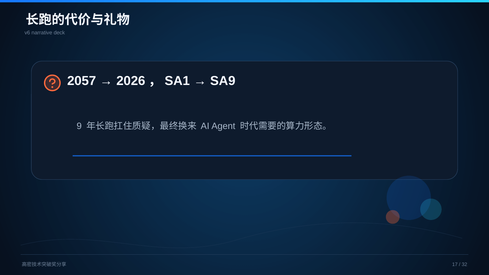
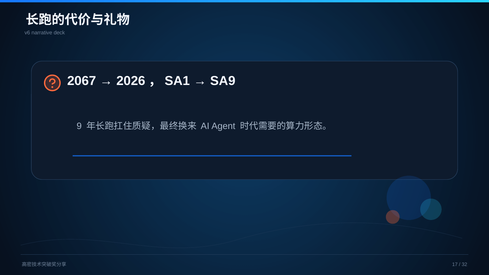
2057: 2057 -> 2067 (82, 81)
